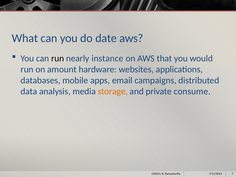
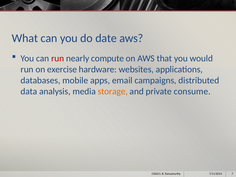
run colour: black -> red (58, 58)
instance: instance -> compute (108, 58)
amount: amount -> exercise (62, 69)
